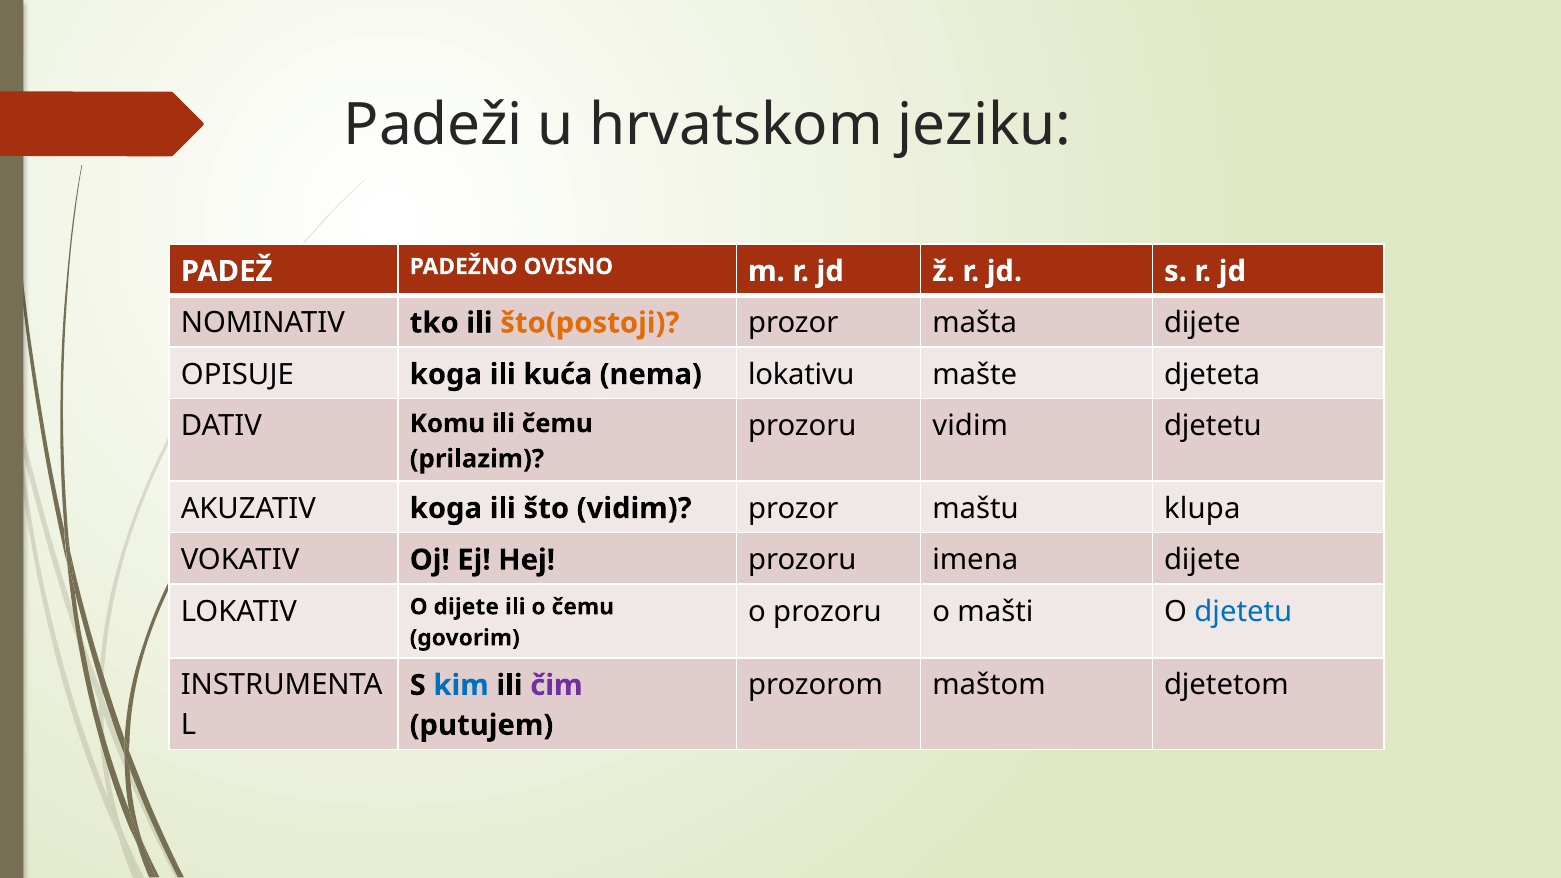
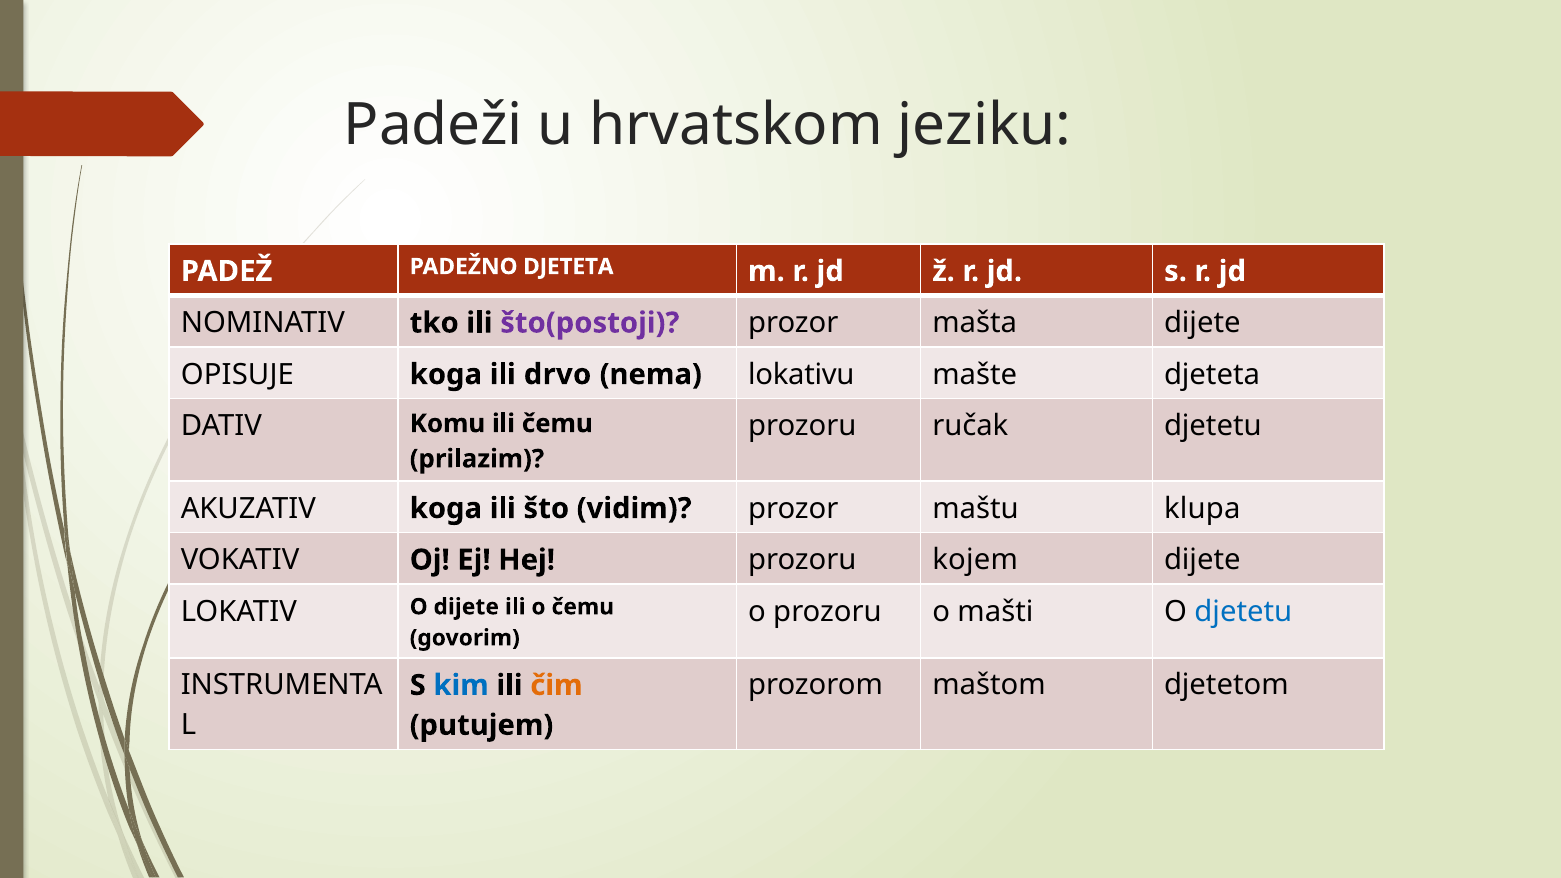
PADEŽNO OVISNO: OVISNO -> DJETETA (568, 267)
što(postoji colour: orange -> purple (590, 323)
kuća: kuća -> drvo (558, 374)
prozoru vidim: vidim -> ručak (970, 426)
imena: imena -> kojem (975, 560)
čim colour: purple -> orange (556, 685)
